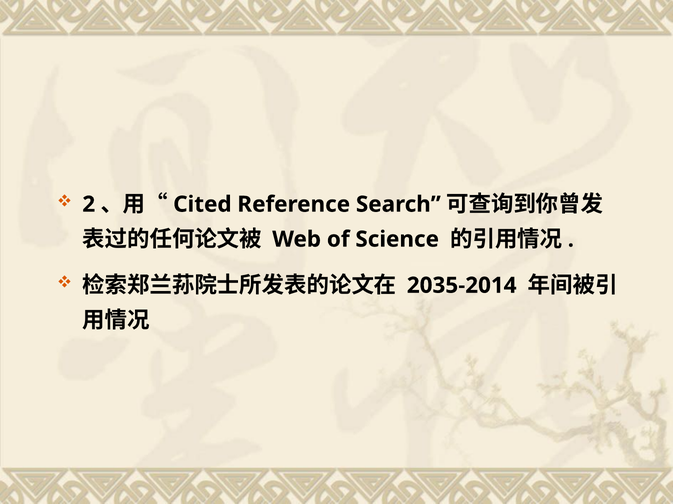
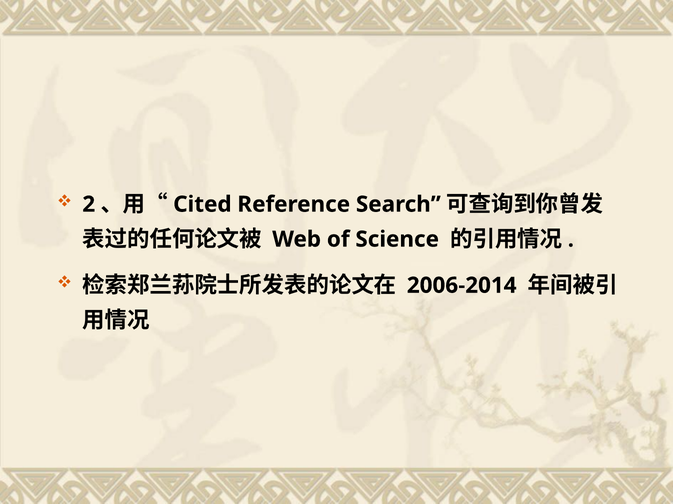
2035-2014: 2035-2014 -> 2006-2014 (462, 286)
